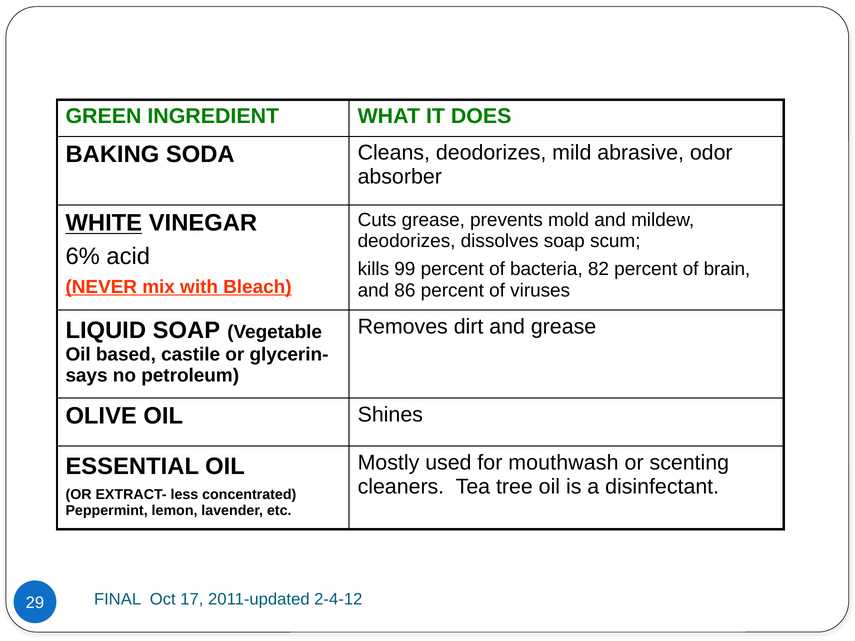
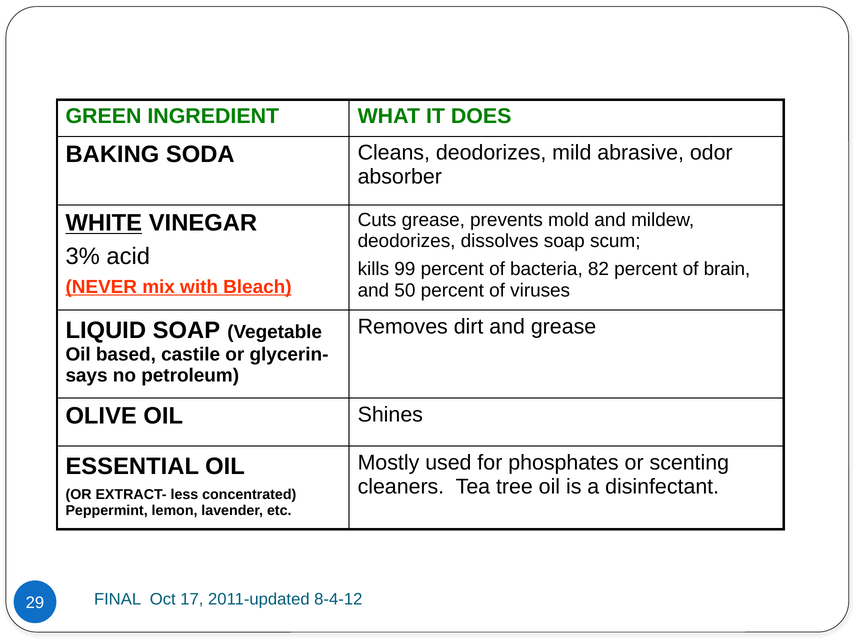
6%: 6% -> 3% (83, 256)
86: 86 -> 50 (405, 290)
mouthwash: mouthwash -> phosphates (563, 463)
2-4-12: 2-4-12 -> 8-4-12 (338, 600)
